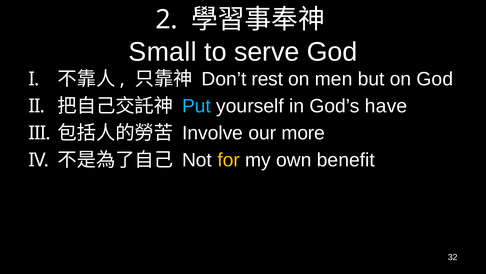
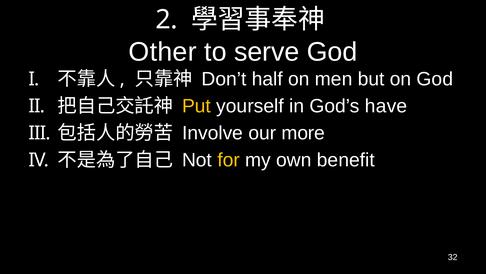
Small: Small -> Other (163, 52)
rest: rest -> half (267, 79)
Put colour: light blue -> yellow (197, 106)
